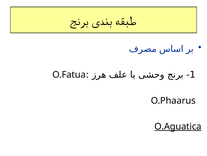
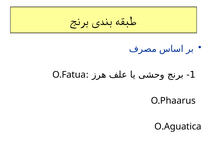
O.Aguatica underline: present -> none (178, 126)
